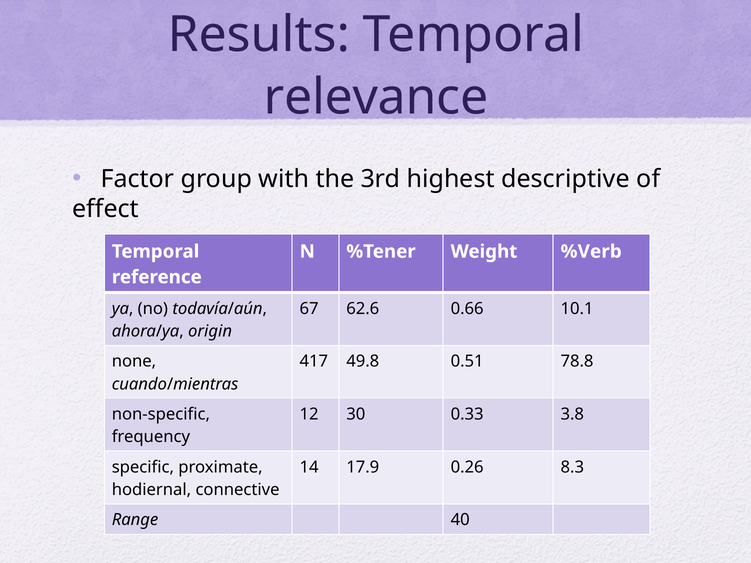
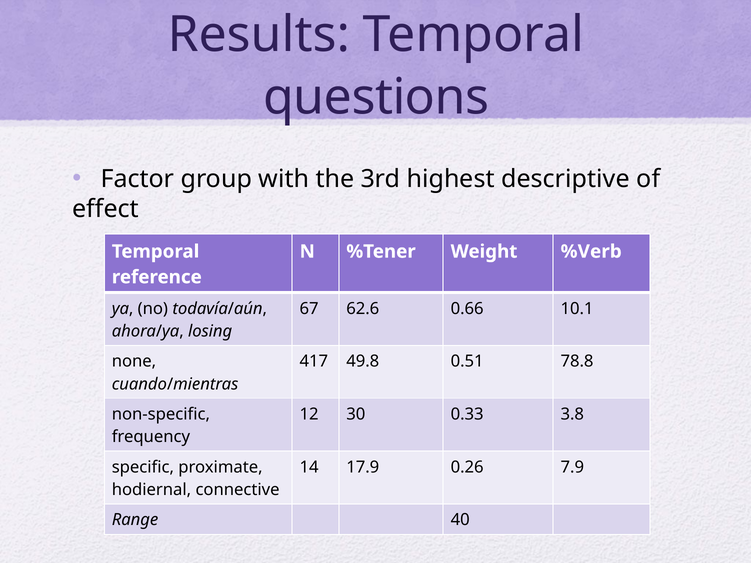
relevance: relevance -> questions (376, 97)
origin: origin -> losing (210, 331)
8.3: 8.3 -> 7.9 (572, 467)
